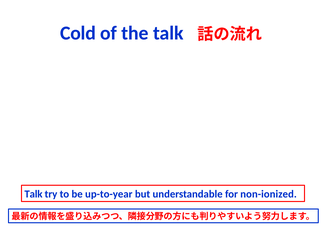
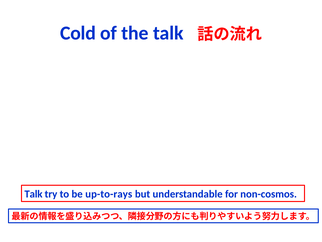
up-to-year: up-to-year -> up-to-rays (109, 194)
non-ionized: non-ionized -> non-cosmos (269, 194)
